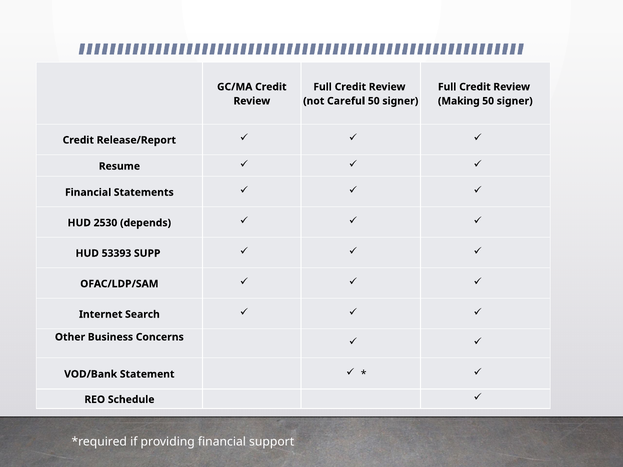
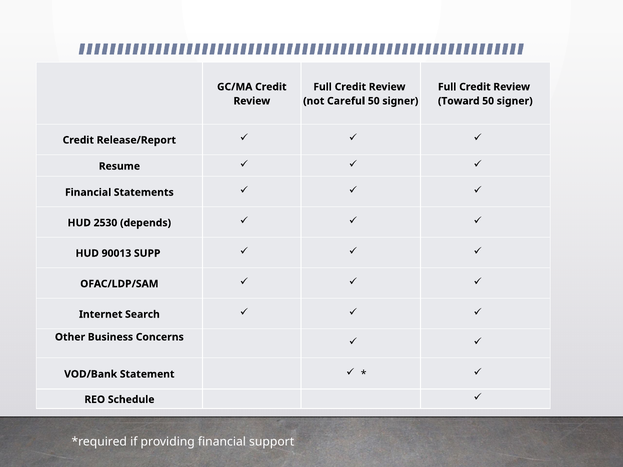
Making: Making -> Toward (459, 101)
53393: 53393 -> 90013 (116, 253)
